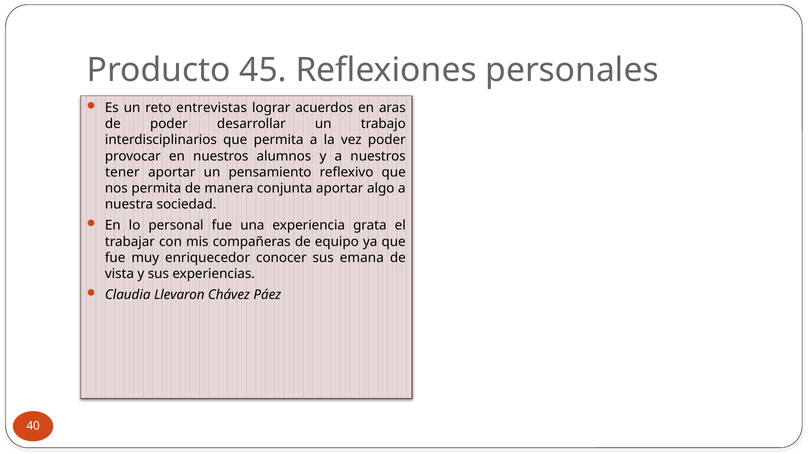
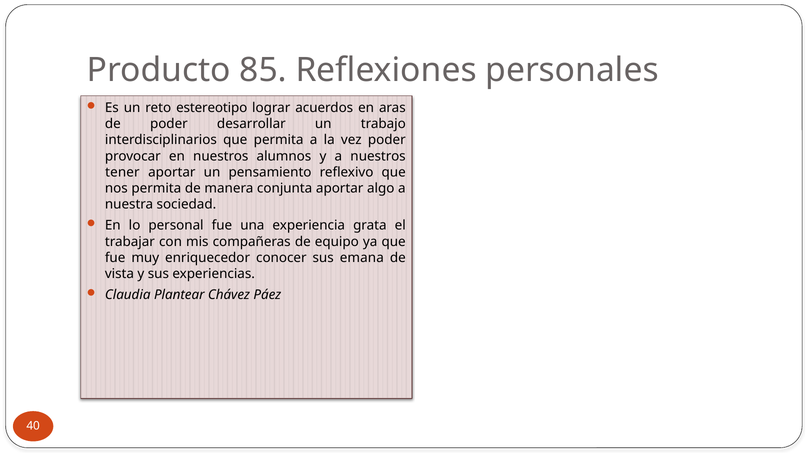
45: 45 -> 85 (263, 70)
entrevistas: entrevistas -> estereotipo (212, 108)
Llevaron: Llevaron -> Plantear (179, 295)
